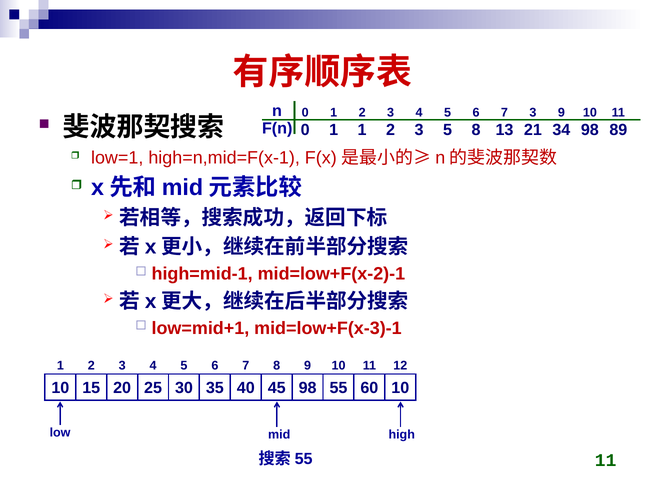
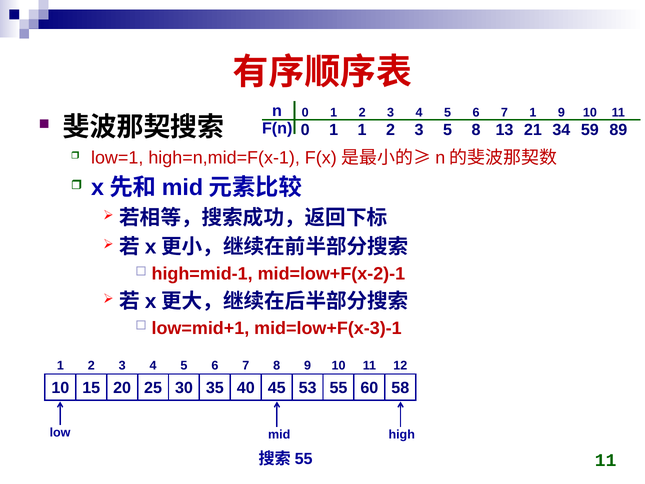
7 3: 3 -> 1 (533, 112)
34 98: 98 -> 59 (590, 130)
45 98: 98 -> 53 (308, 388)
60 10: 10 -> 58 (400, 388)
